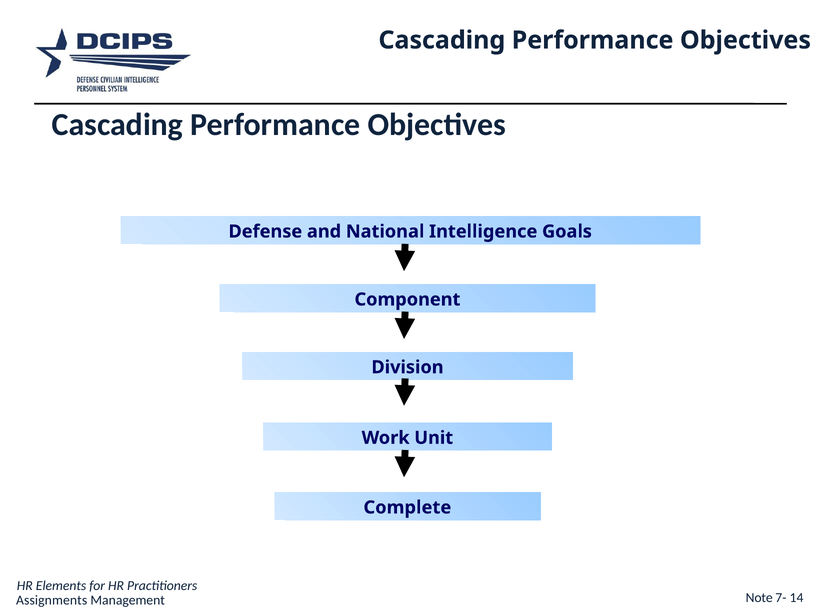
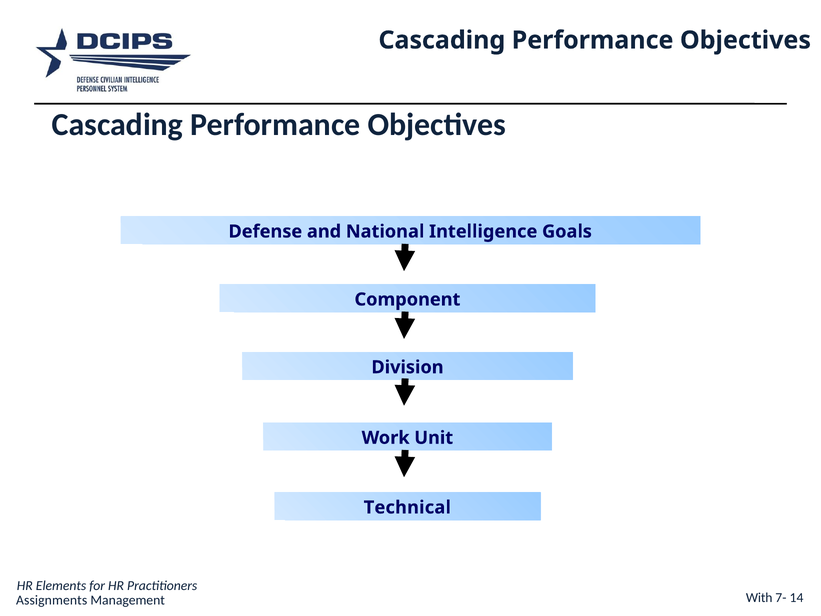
Complete: Complete -> Technical (407, 507)
Note: Note -> With (759, 597)
